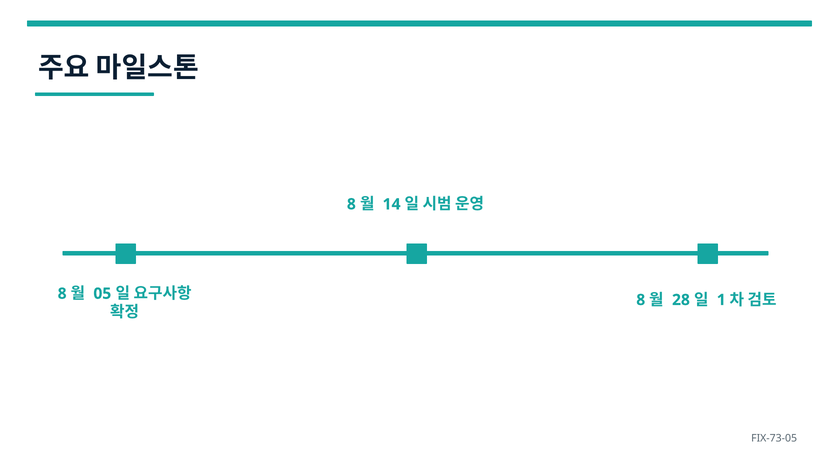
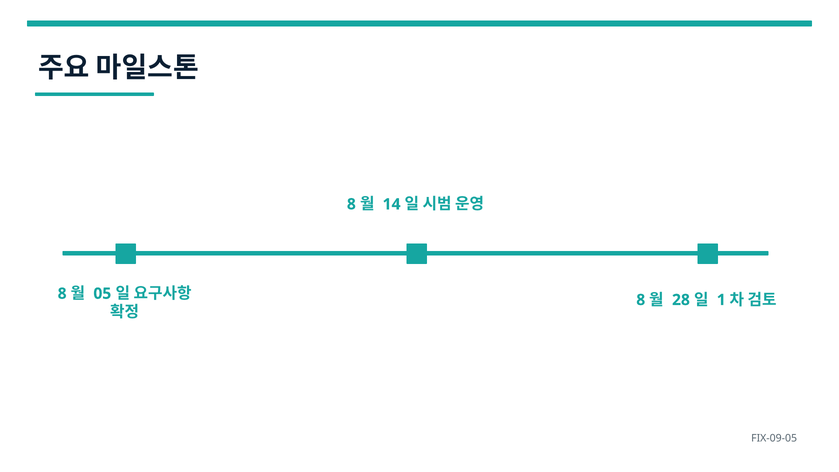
FIX-73-05: FIX-73-05 -> FIX-09-05 (774, 438)
